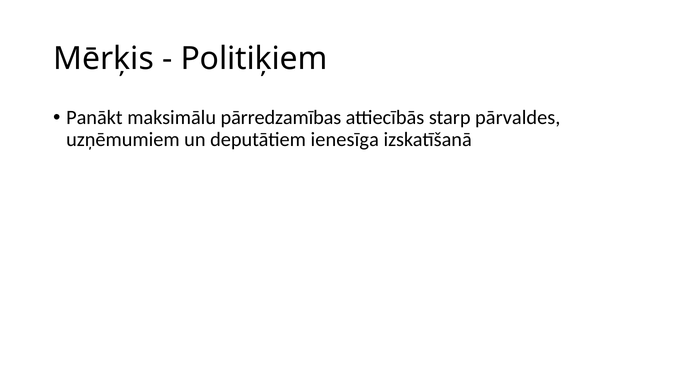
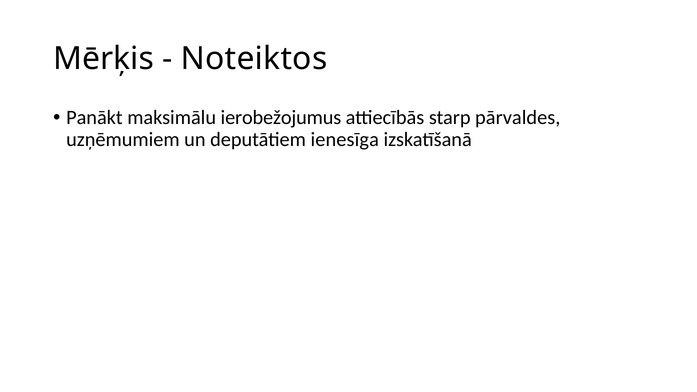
Politiķiem: Politiķiem -> Noteiktos (254, 59)
pārredzamības: pārredzamības -> ierobežojumus (281, 118)
